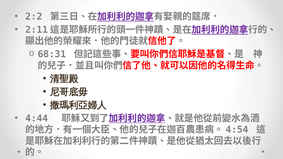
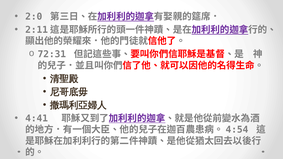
2:2: 2:2 -> 2:0 (34, 17)
68:31: 68:31 -> 72:31 (52, 54)
4:44: 4:44 -> 4:41 (37, 118)
